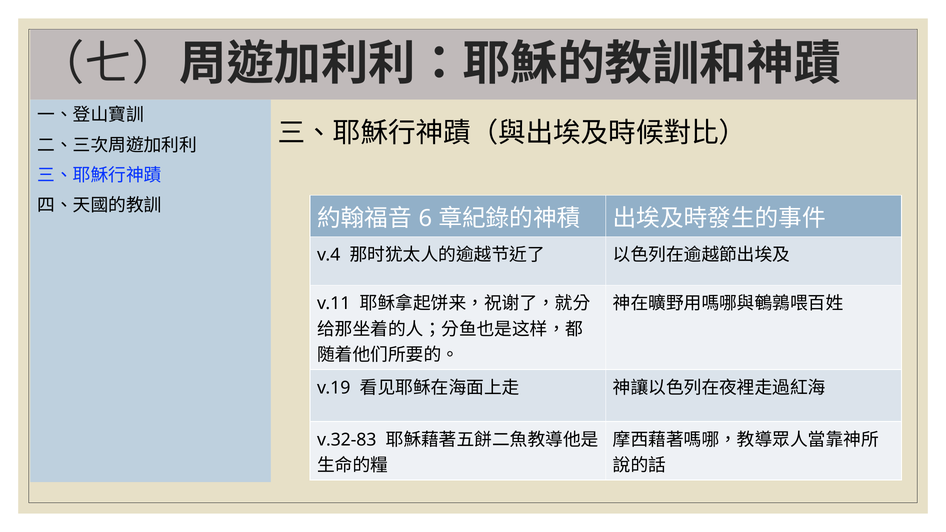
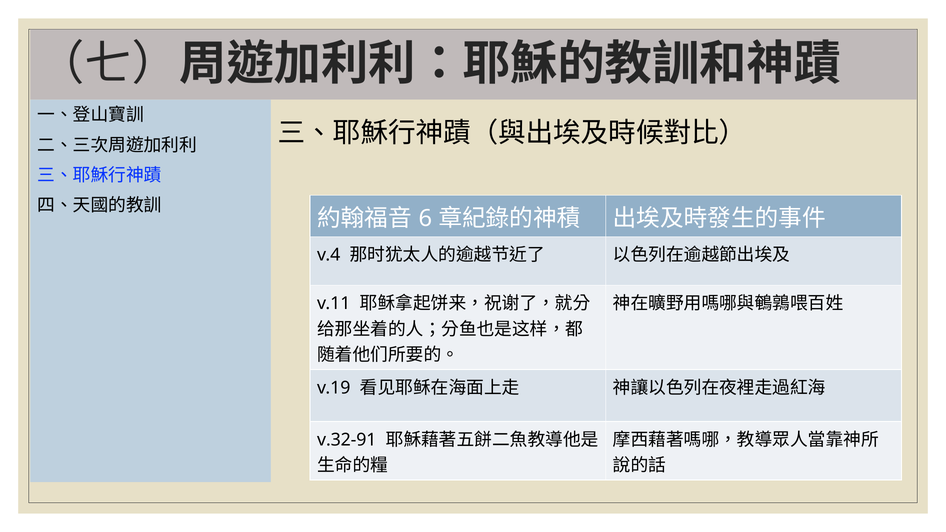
v.32-83: v.32-83 -> v.32-91 (347, 440)
